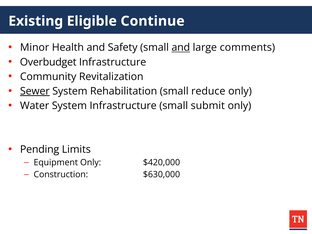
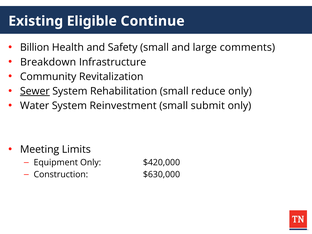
Minor: Minor -> Billion (35, 48)
and underline: present -> none (181, 48)
Overbudget: Overbudget -> Breakdown (48, 62)
System Infrastructure: Infrastructure -> Reinvestment (123, 106)
Pending: Pending -> Meeting (40, 149)
